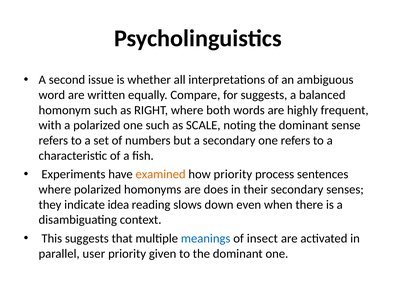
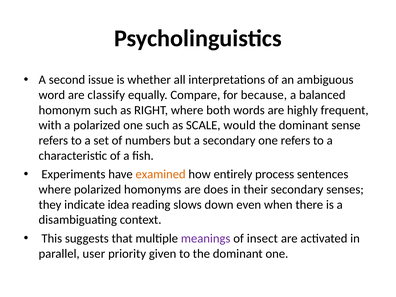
written: written -> classify (106, 95)
for suggests: suggests -> because (264, 95)
noting: noting -> would (240, 125)
how priority: priority -> entirely (233, 174)
meanings colour: blue -> purple (206, 238)
